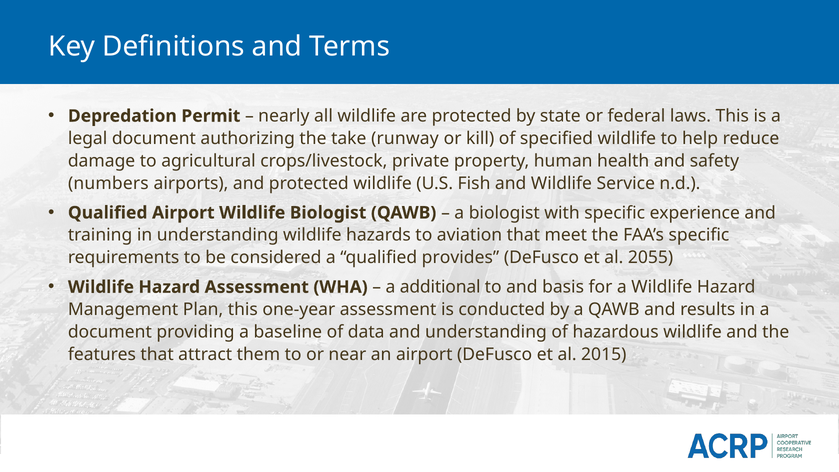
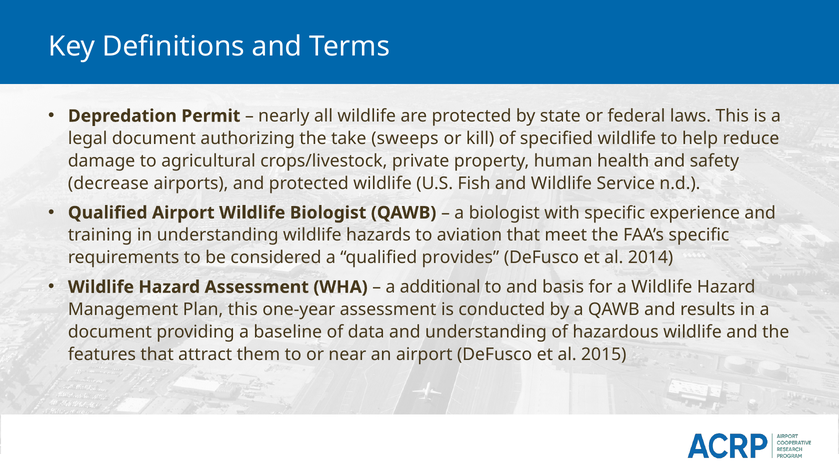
runway: runway -> sweeps (405, 138)
numbers: numbers -> decrease (108, 183)
2055: 2055 -> 2014 (651, 258)
